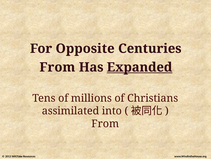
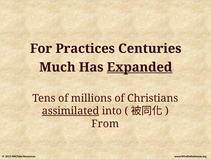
Opposite: Opposite -> Practices (85, 48)
From: From -> Much (57, 67)
assimilated underline: none -> present (71, 110)
